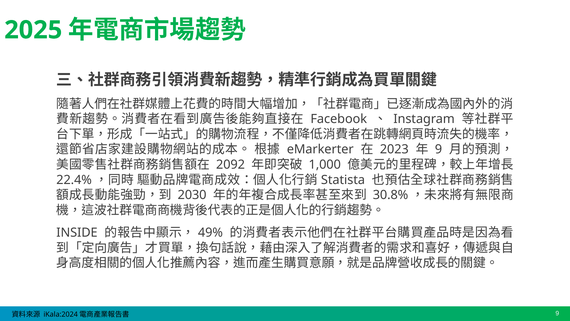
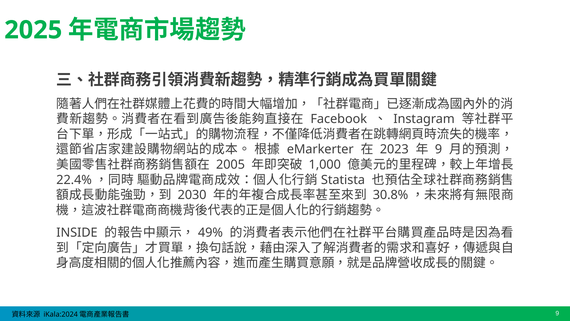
2092: 2092 -> 2005 (231, 164)
